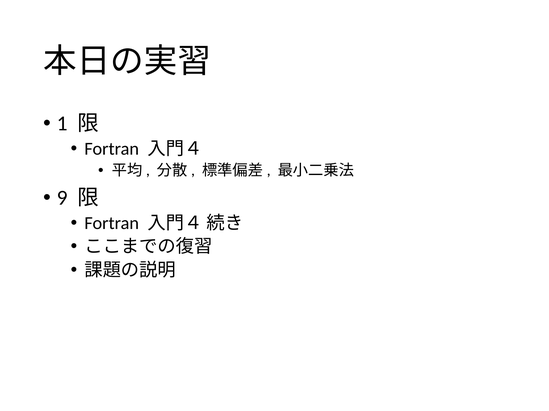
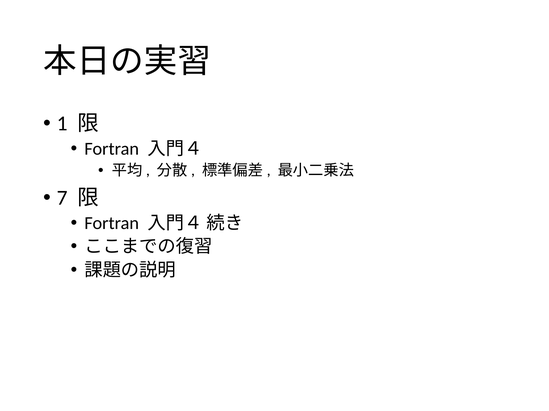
9: 9 -> 7 (62, 198)
